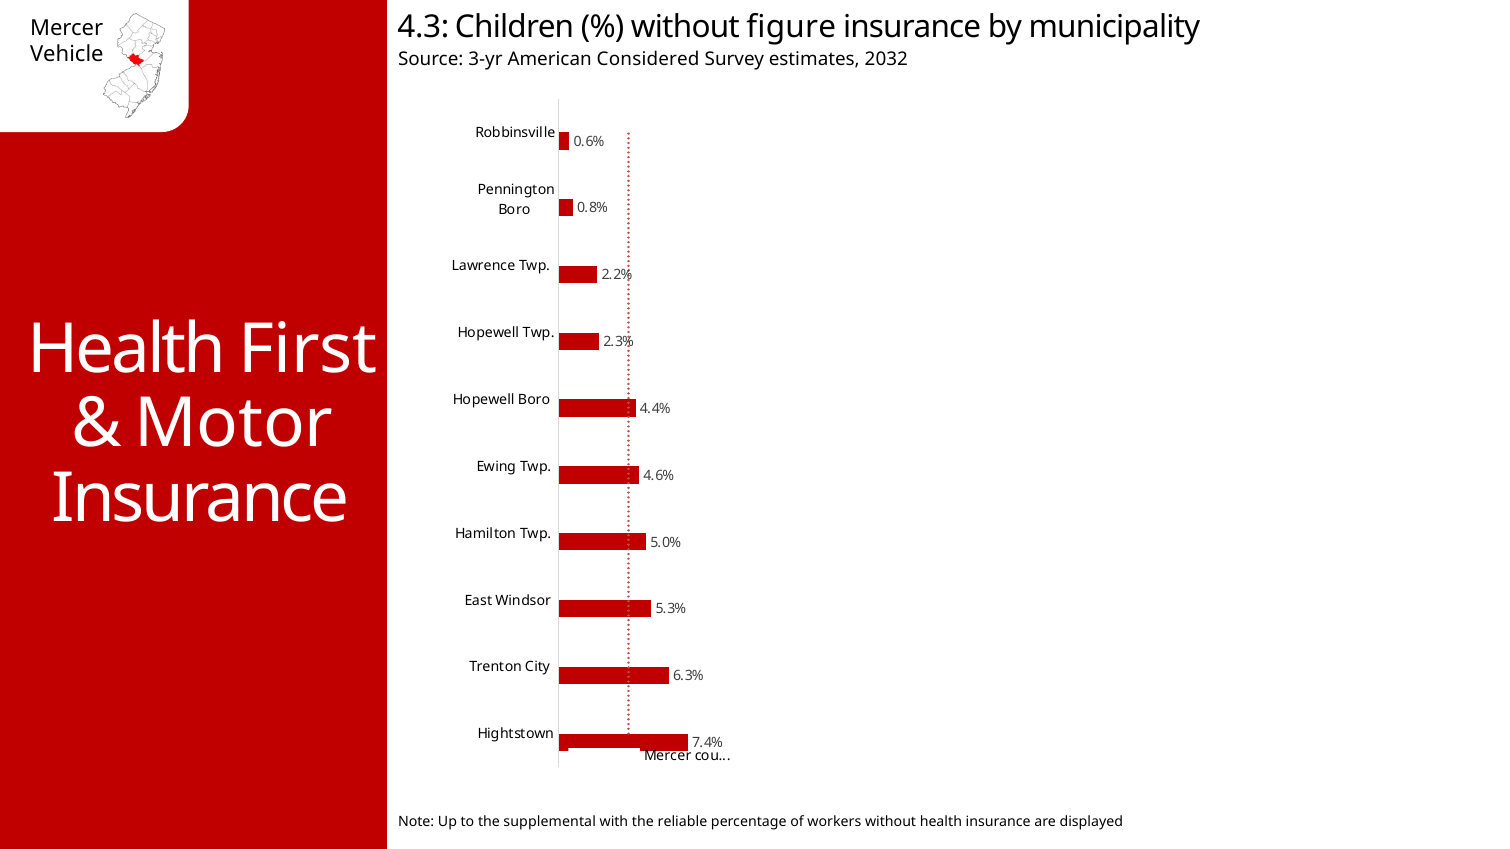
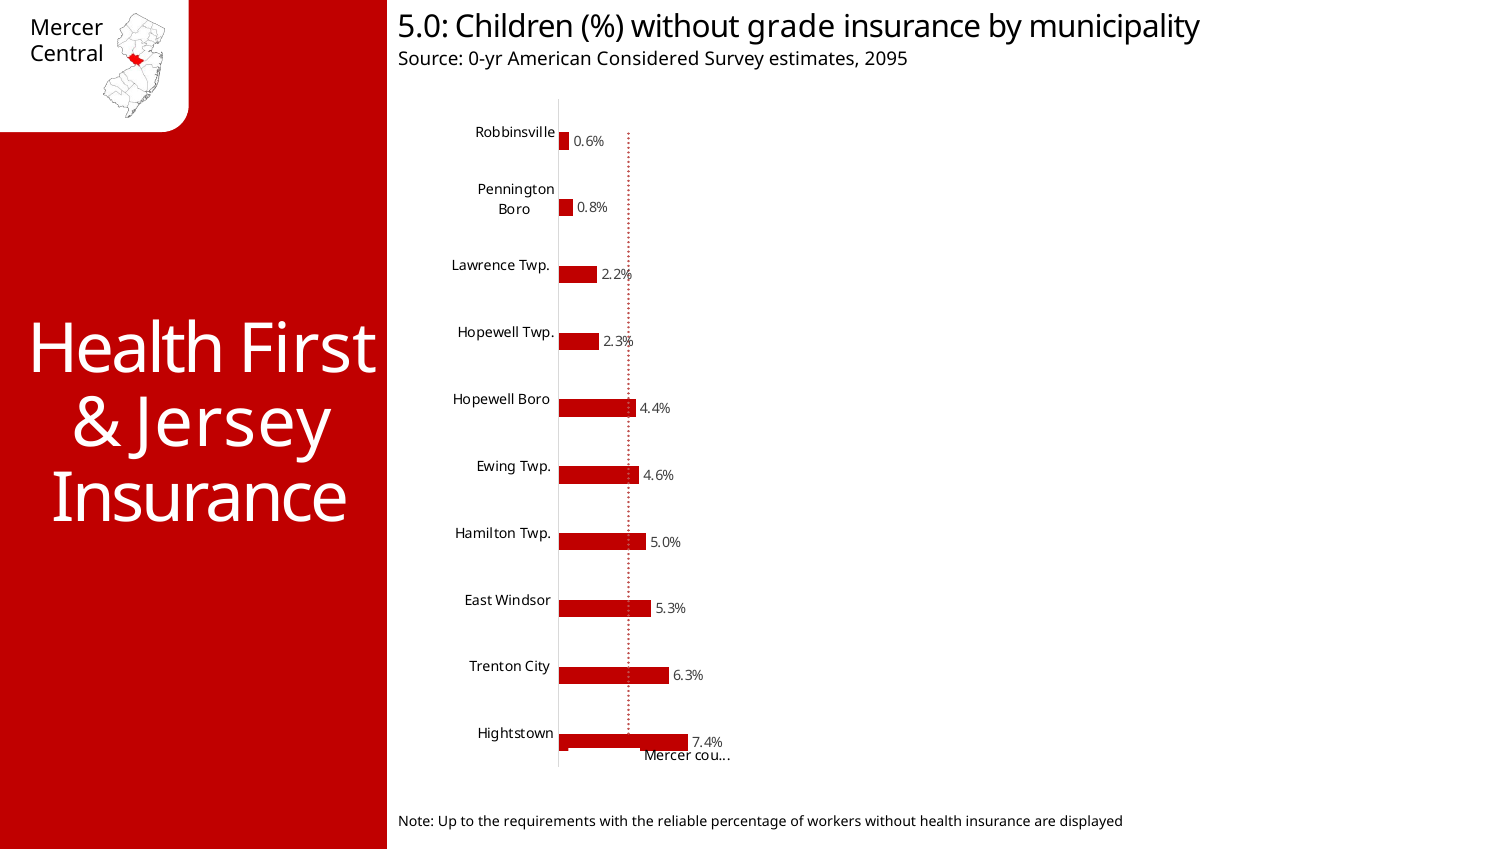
4.3: 4.3 -> 5.0 (423, 27)
figure: figure -> grade (791, 27)
Vehicle: Vehicle -> Central (67, 54)
3-yr: 3-yr -> 0-yr (486, 59)
2032: 2032 -> 2095 (886, 59)
Motor: Motor -> Jersey (233, 424)
supplemental: supplemental -> requirements (550, 822)
